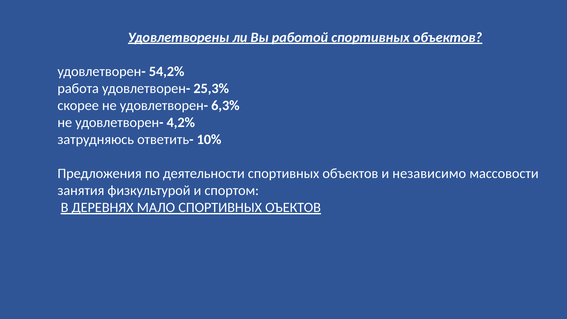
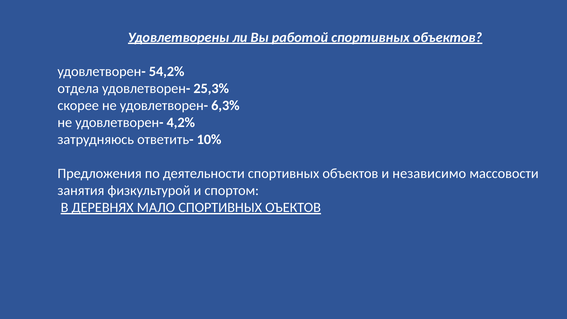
работа: работа -> отдела (78, 88)
